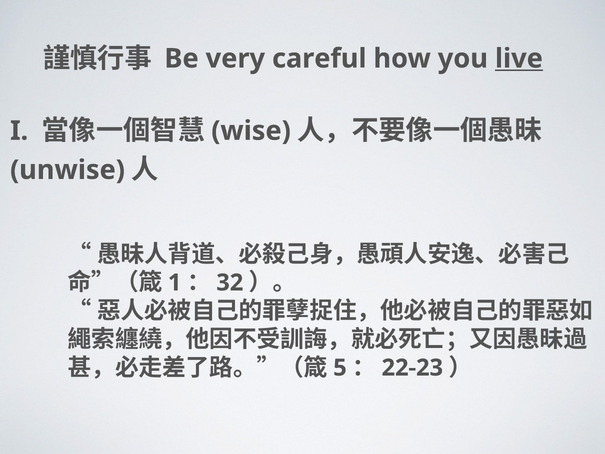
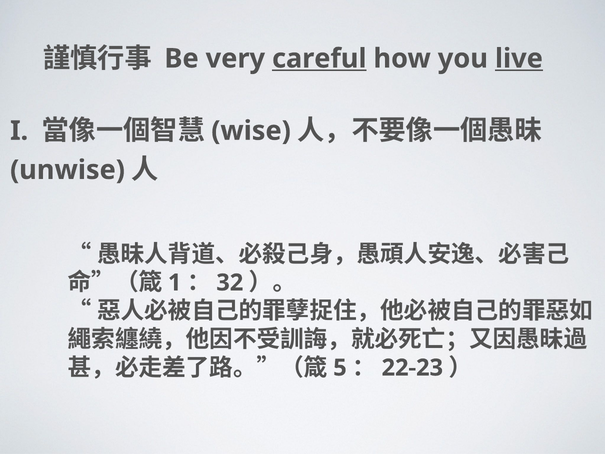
careful underline: none -> present (319, 59)
